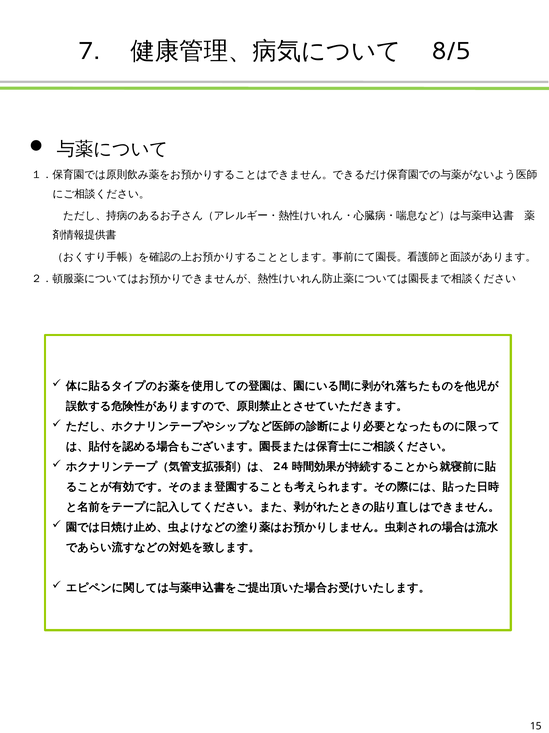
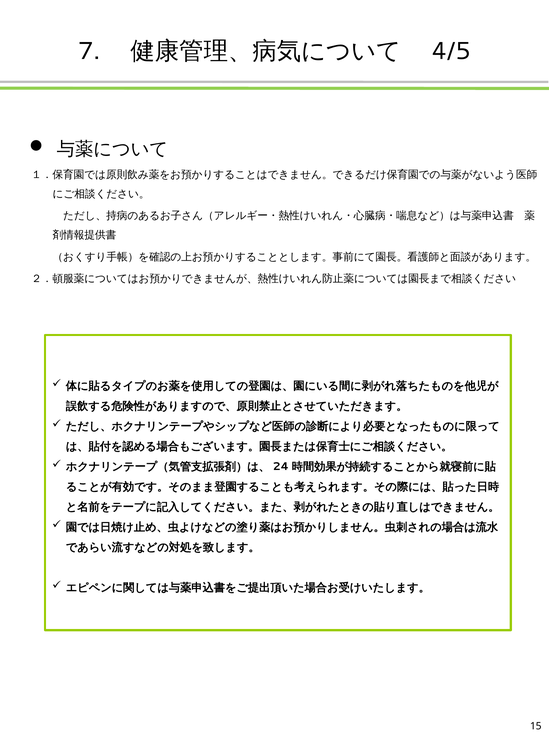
8/5: 8/5 -> 4/5 (451, 51)
